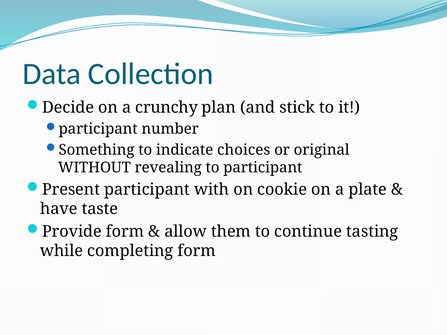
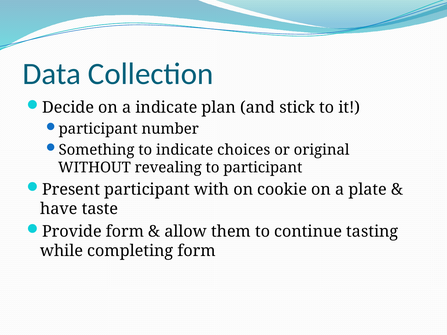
a crunchy: crunchy -> indicate (166, 108)
